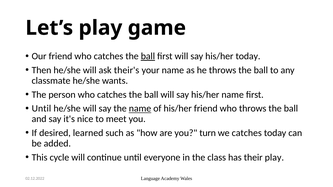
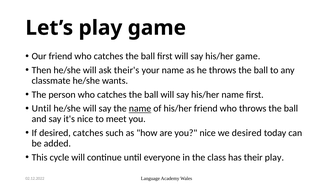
ball underline: present -> none (148, 56)
his/her today: today -> game (248, 56)
desired learned: learned -> catches (88, 133)
you turn: turn -> nice (208, 133)
we catches: catches -> desired (247, 133)
